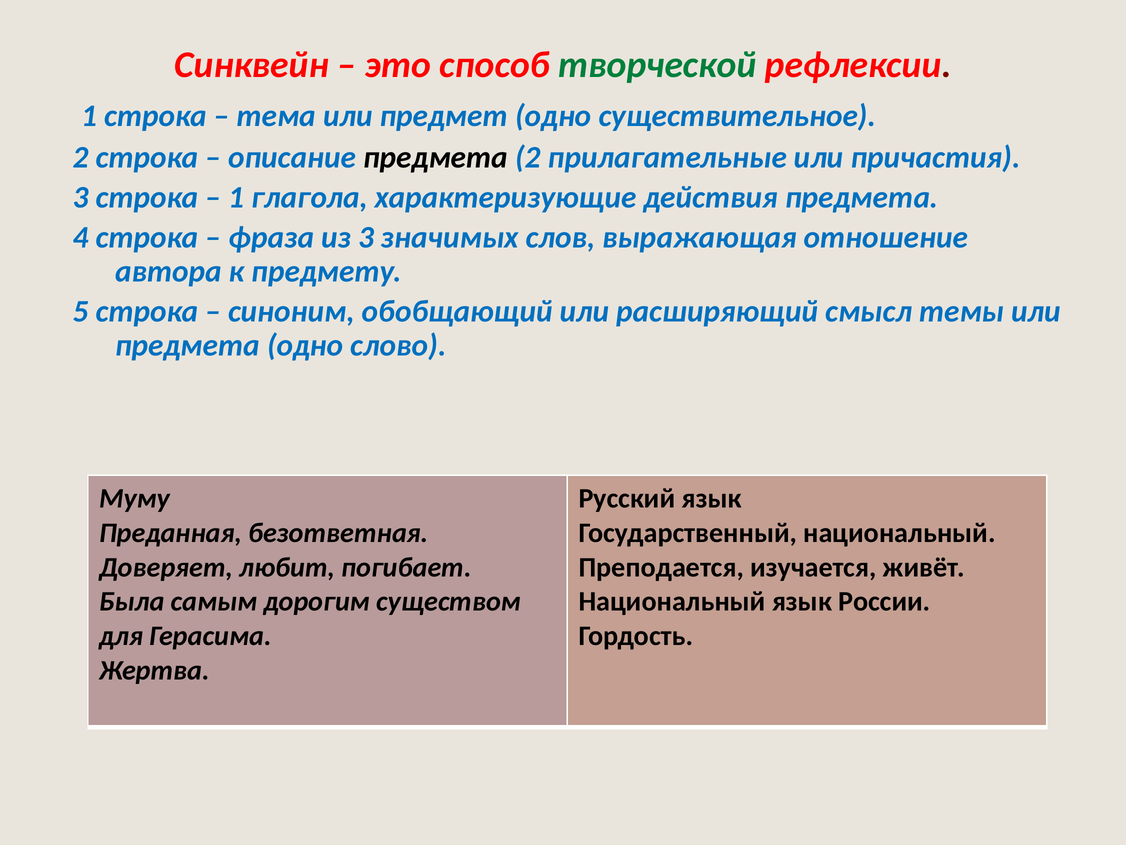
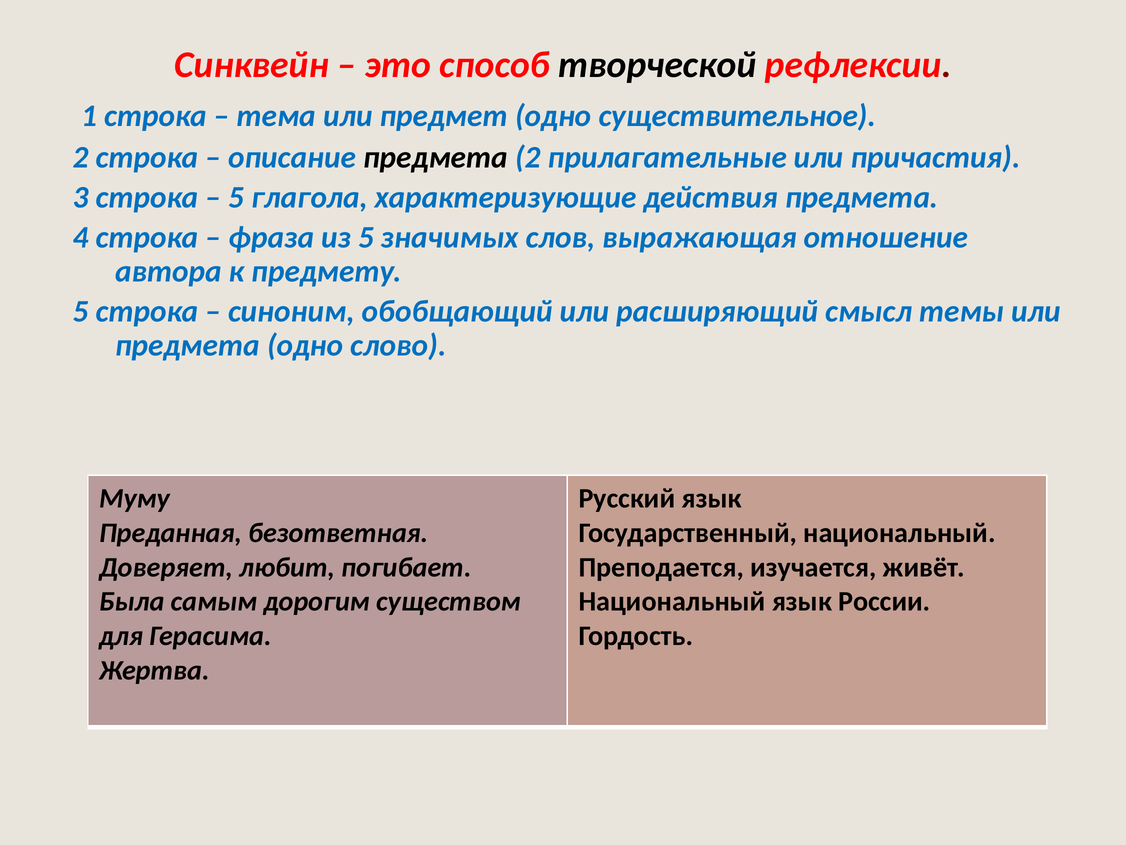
творческой colour: green -> black (657, 65)
1: 1 -> 5 (236, 197)
из 3: 3 -> 5 (366, 237)
